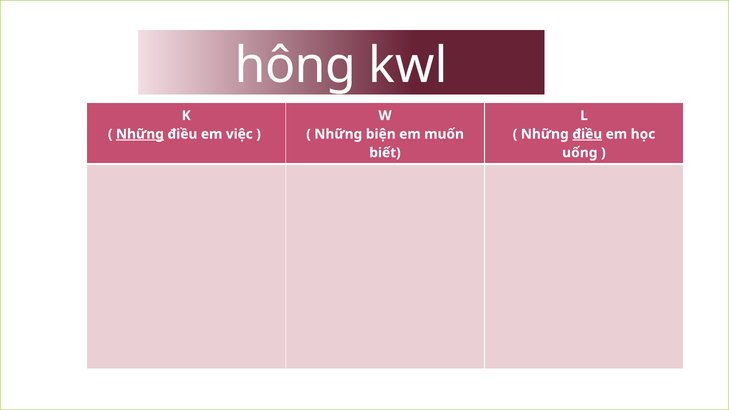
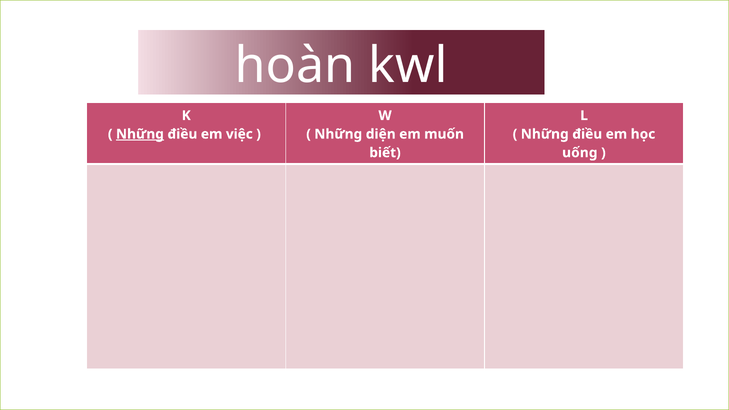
hông: hông -> hoàn (295, 66)
biện: biện -> diện (381, 134)
điều underline: present -> none (587, 134)
